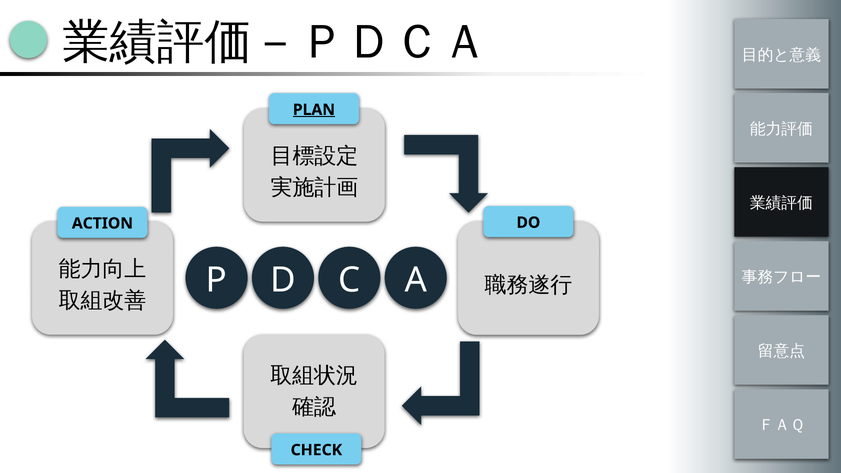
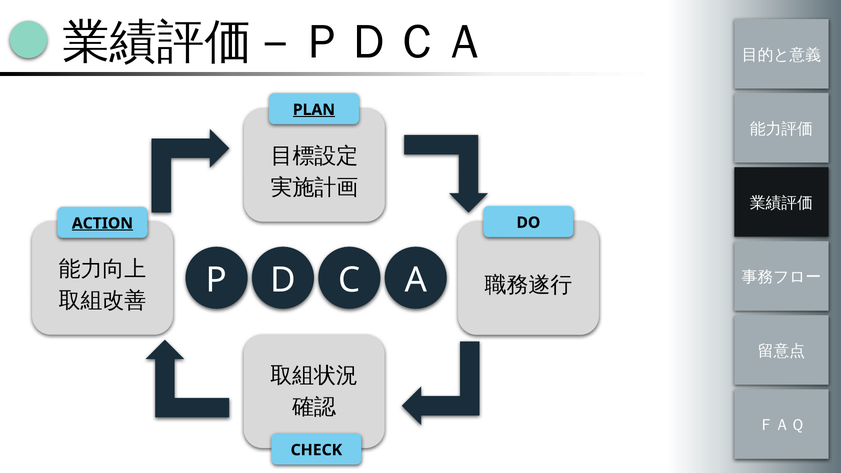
ACTION underline: none -> present (102, 223)
